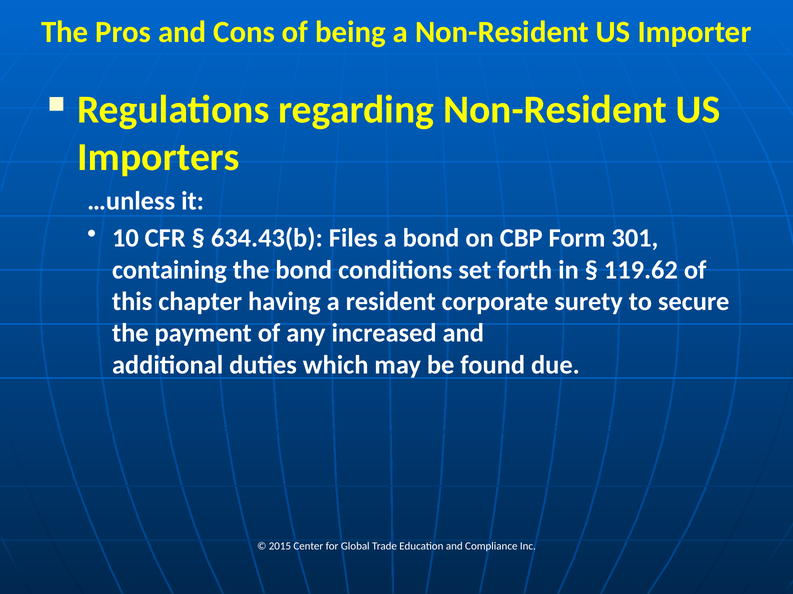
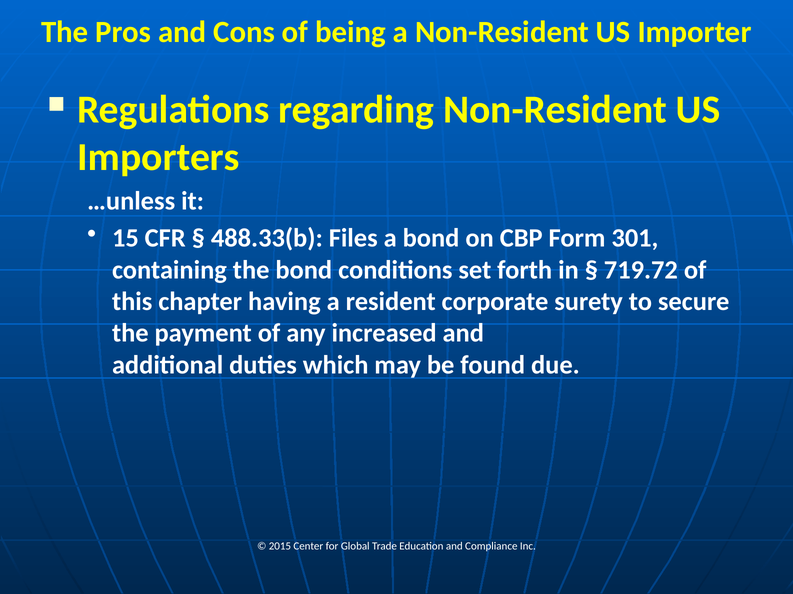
10: 10 -> 15 (125, 238)
634.43(b: 634.43(b -> 488.33(b (267, 238)
119.62: 119.62 -> 719.72 (641, 270)
